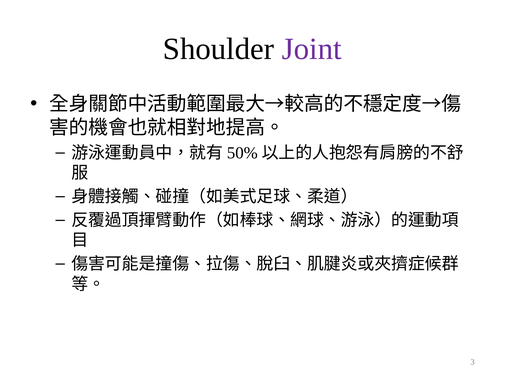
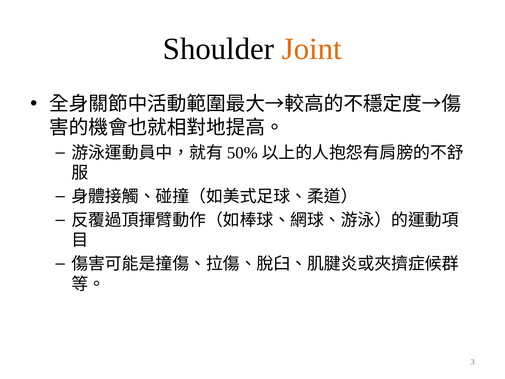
Joint colour: purple -> orange (312, 49)
